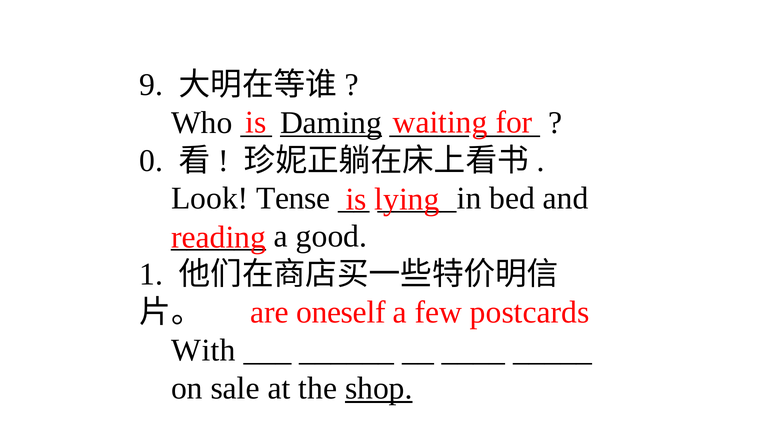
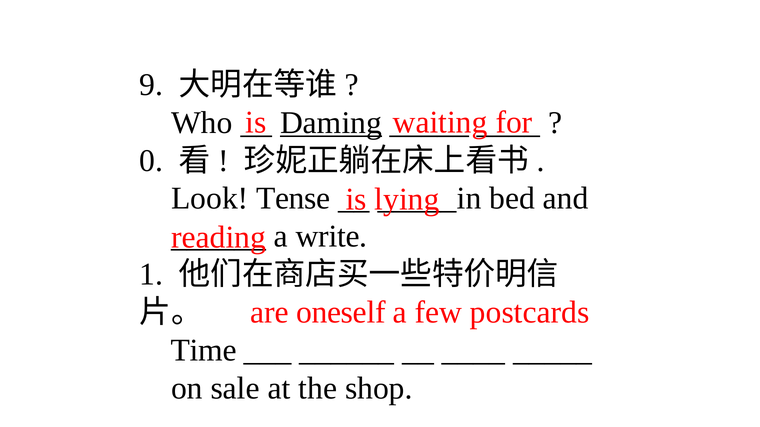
good: good -> write (332, 237)
With: With -> Time (204, 351)
shop underline: present -> none (379, 389)
